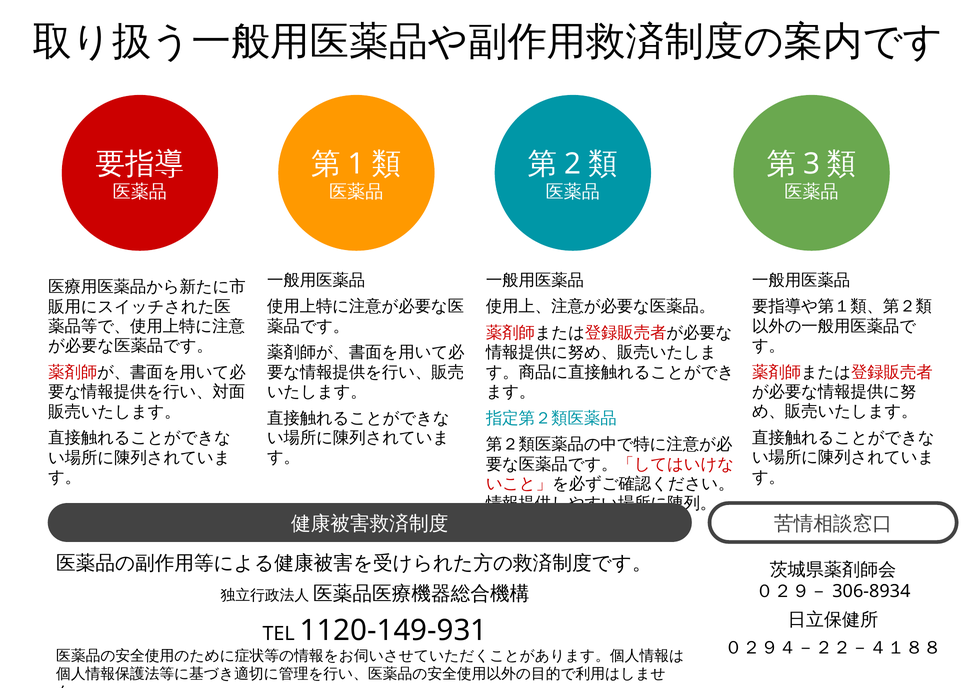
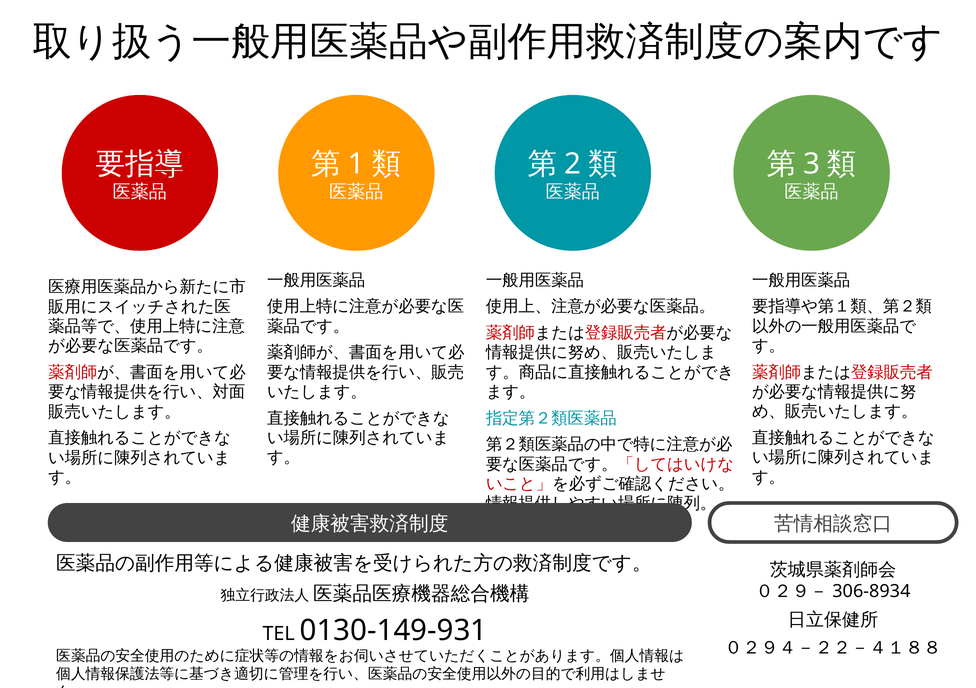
1120-149-931: 1120-149-931 -> 0130-149-931 (394, 630)
